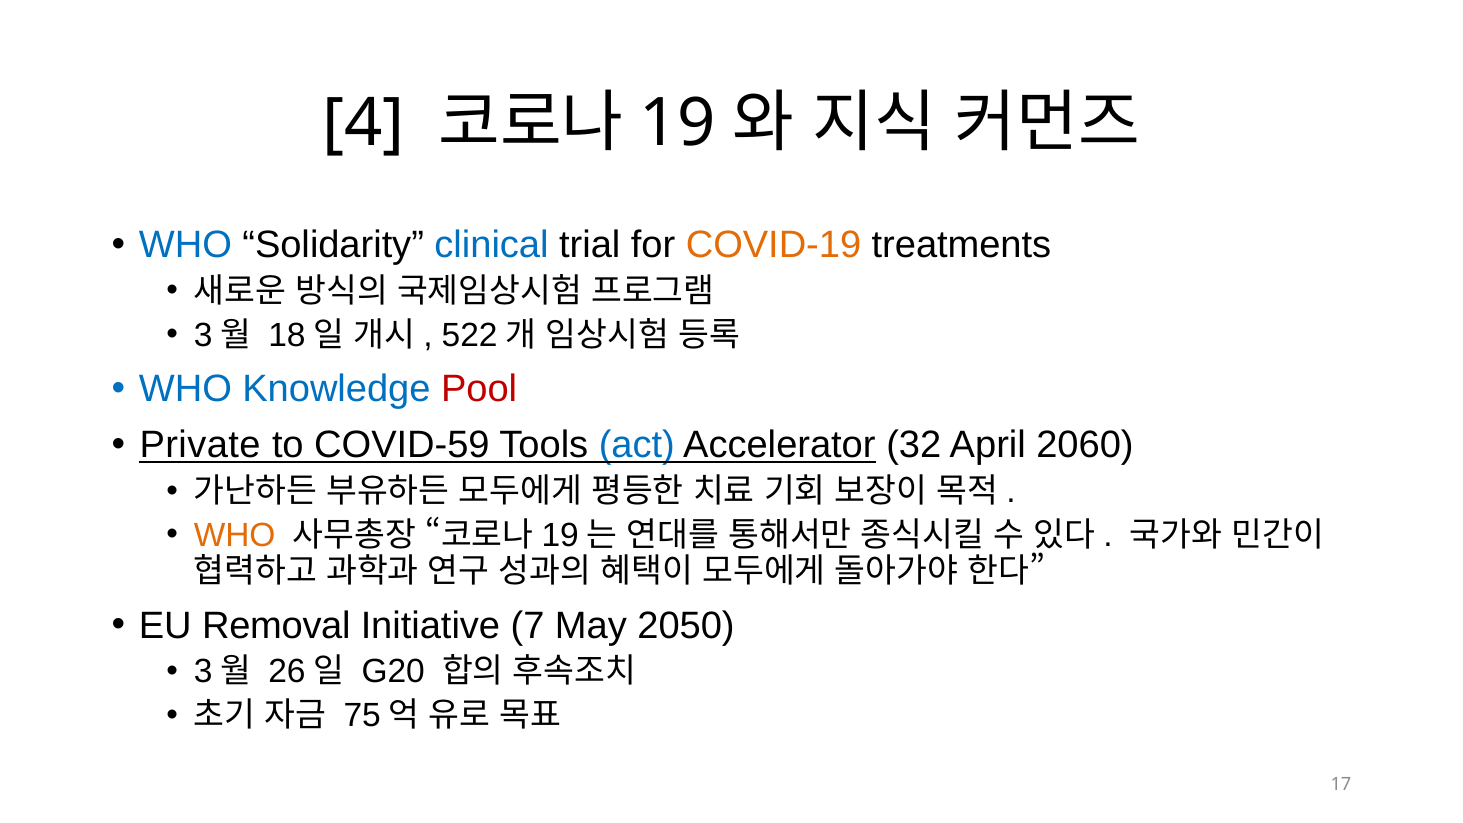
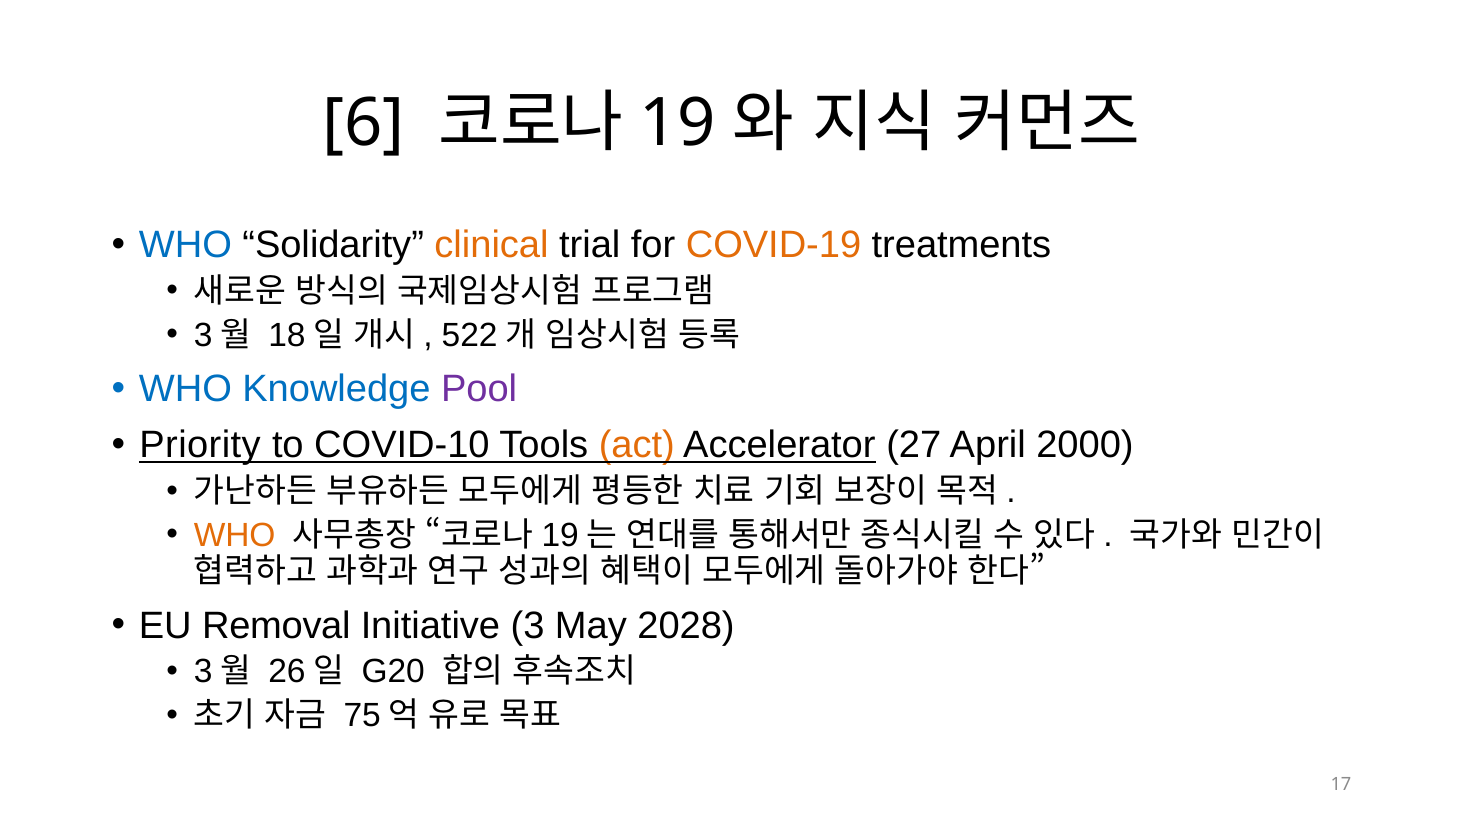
4: 4 -> 6 (364, 123)
clinical colour: blue -> orange (492, 245)
Pool colour: red -> purple (479, 389)
Private: Private -> Priority (200, 445)
COVID-59: COVID-59 -> COVID-10 (402, 445)
act colour: blue -> orange (637, 445)
32: 32 -> 27 (914, 445)
2060: 2060 -> 2000 (1085, 445)
7: 7 -> 3 (528, 625)
2050: 2050 -> 2028 (686, 625)
